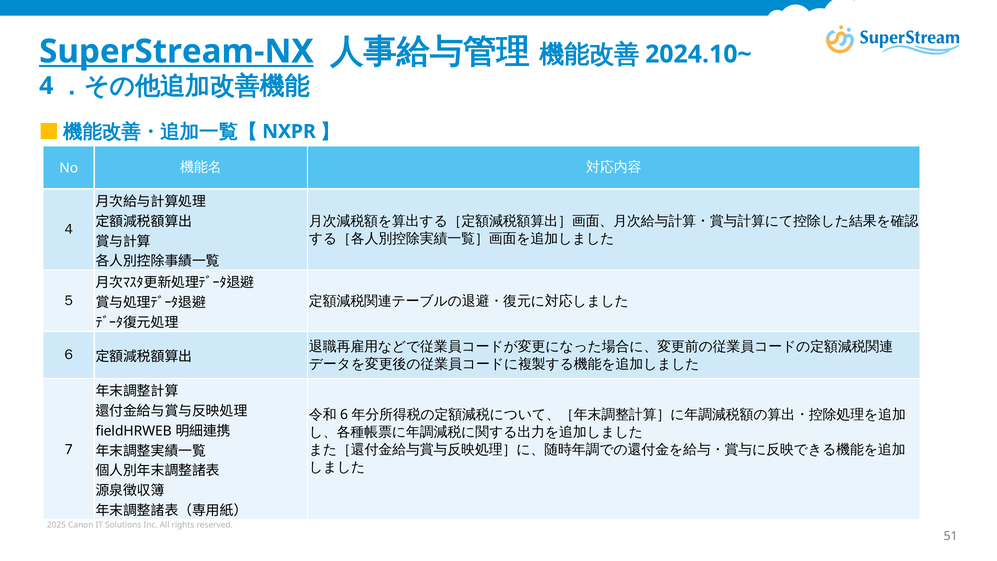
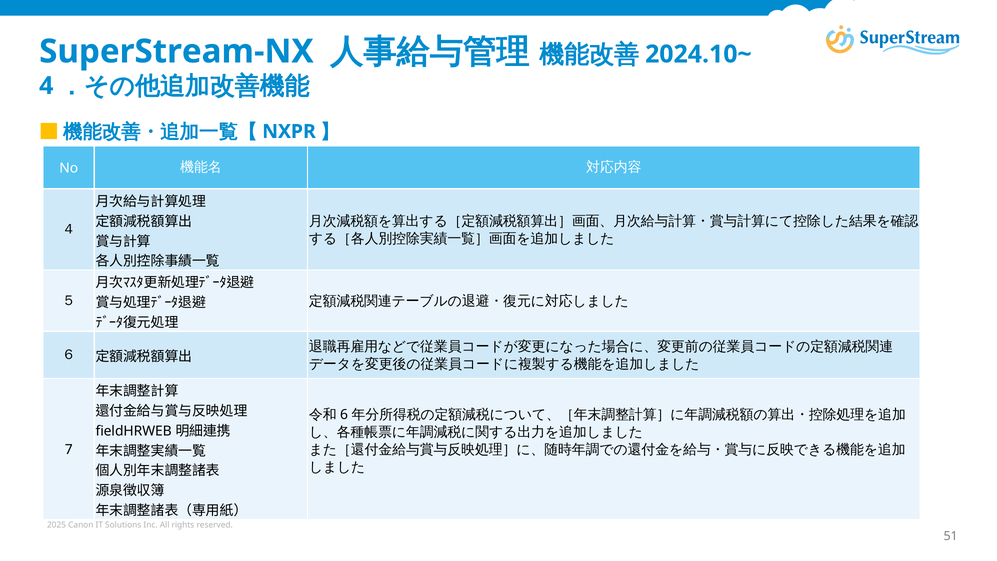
SuperStream-NX underline: present -> none (176, 51)
